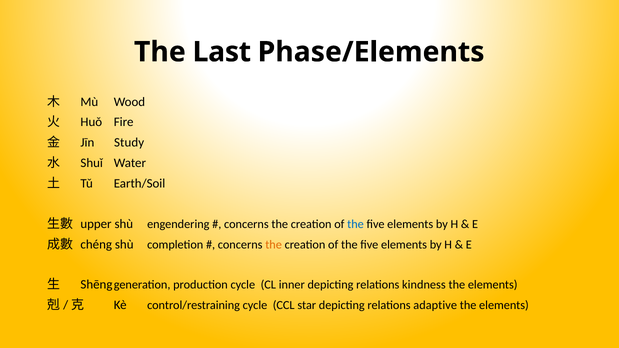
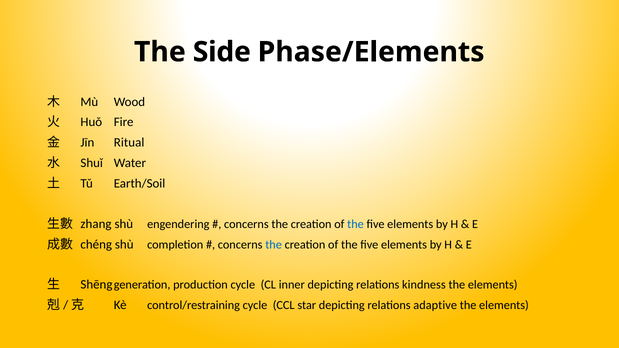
Last: Last -> Side (222, 52)
Study: Study -> Ritual (129, 143)
upper: upper -> zhang (96, 224)
the colour: orange -> blue (274, 245)
